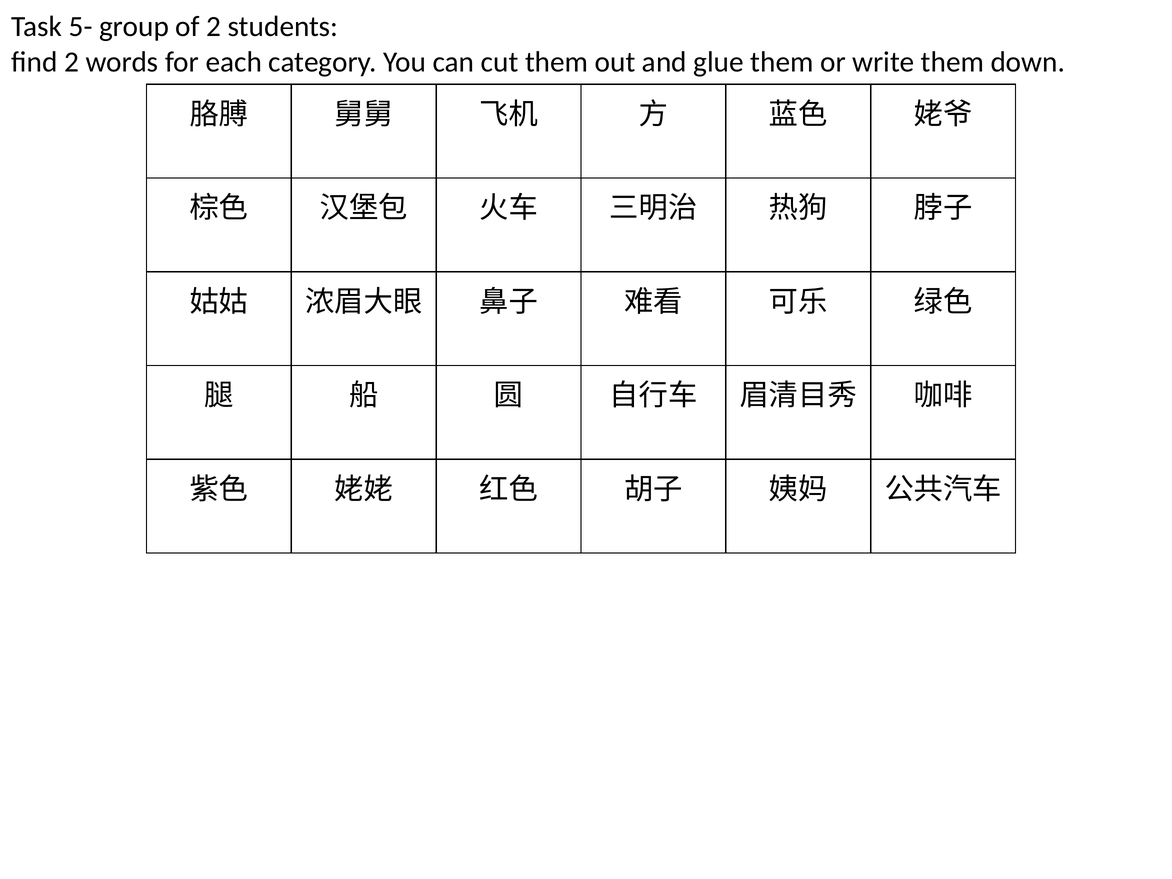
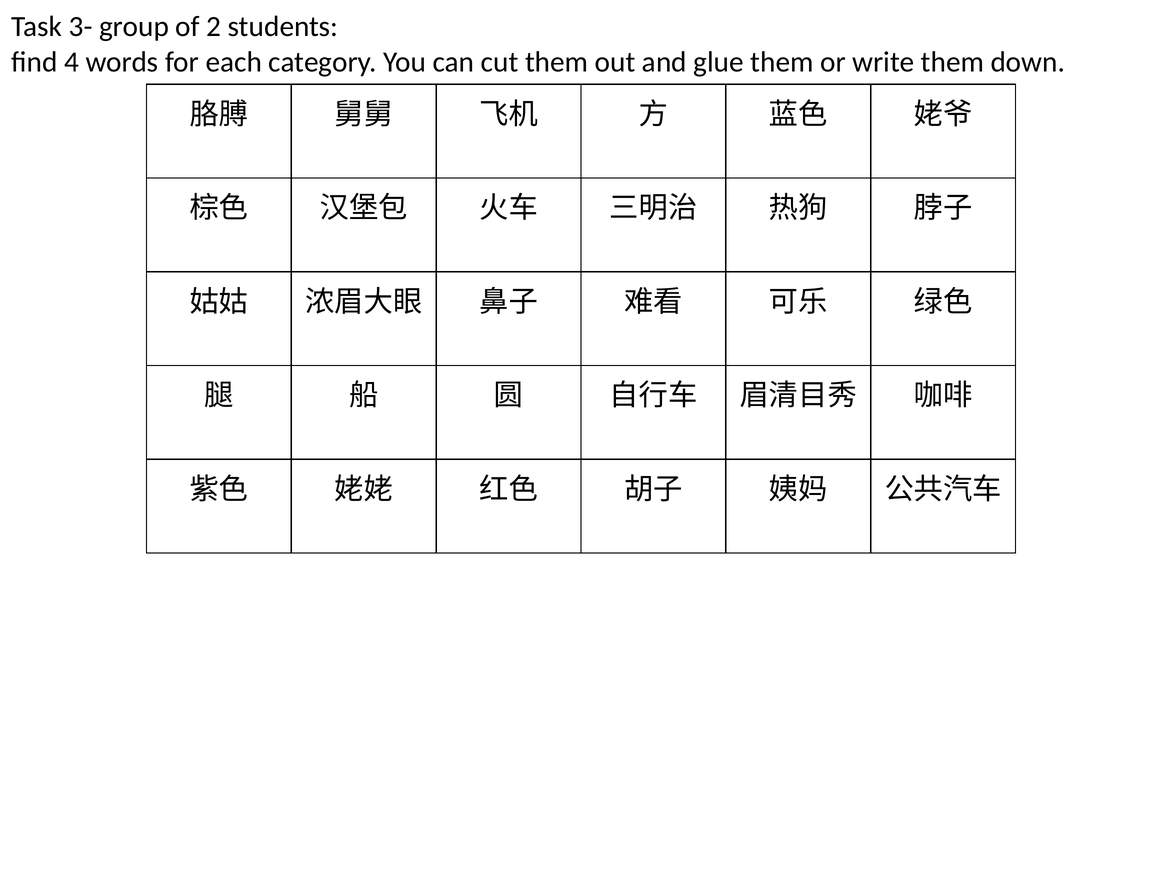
5-: 5- -> 3- (81, 27)
find 2: 2 -> 4 (72, 62)
